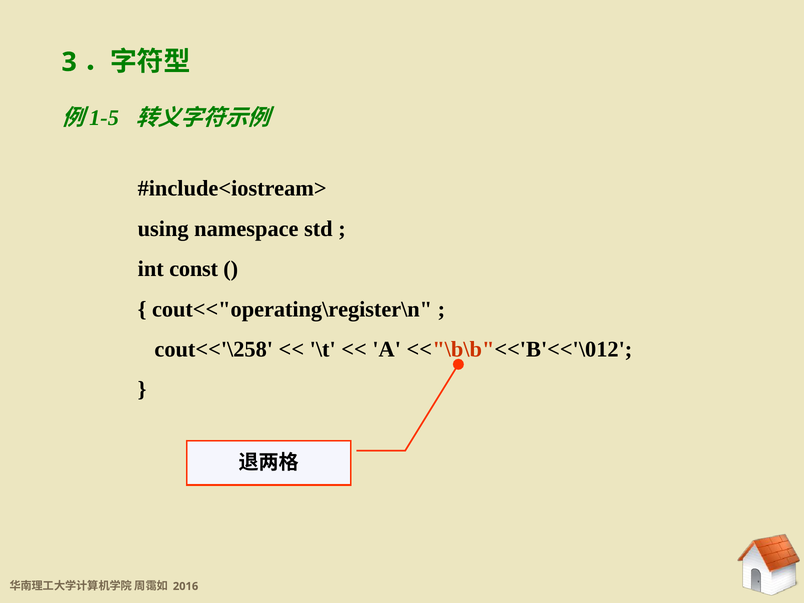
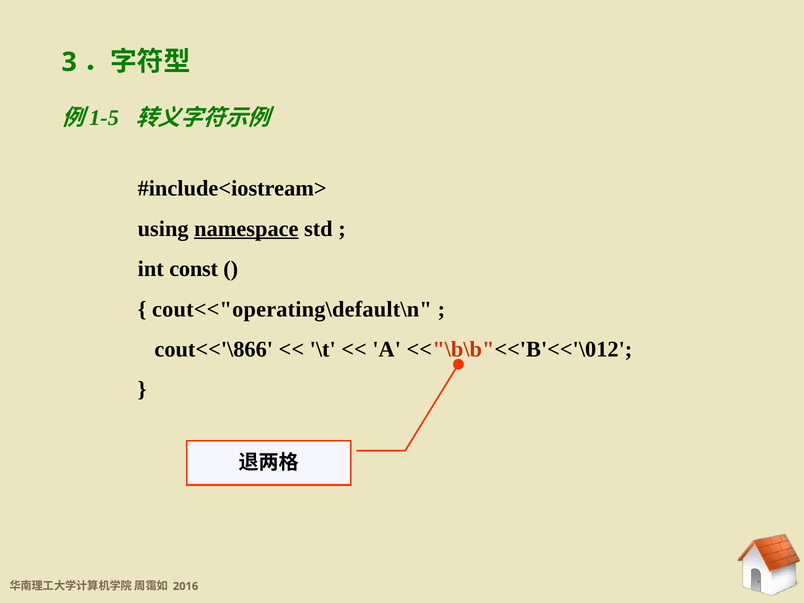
namespace underline: none -> present (246, 229)
cout<<"operating\register\n: cout<<"operating\register\n -> cout<<"operating\default\n (292, 309)
cout<<'\258: cout<<'\258 -> cout<<'\866 (214, 349)
